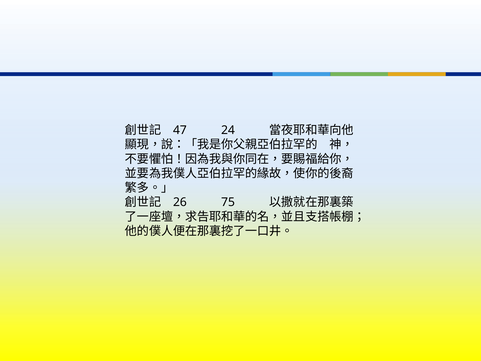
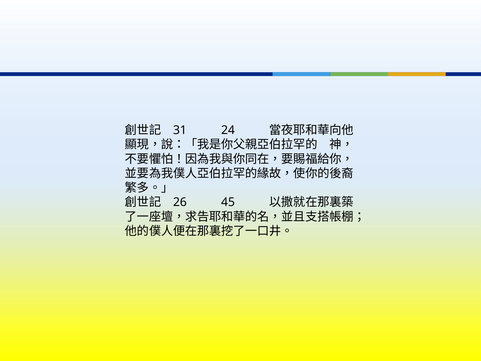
47: 47 -> 31 (180, 130)
75: 75 -> 45 (228, 202)
